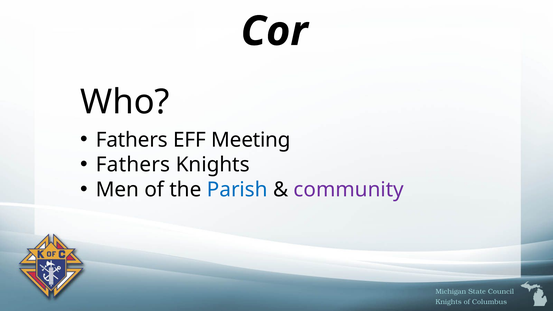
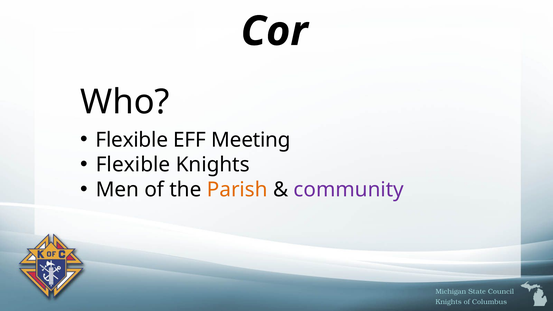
Fathers: Fathers -> Flexible (132, 140)
Fathers: Fathers -> Flexible (133, 165)
Parish colour: blue -> orange (237, 190)
